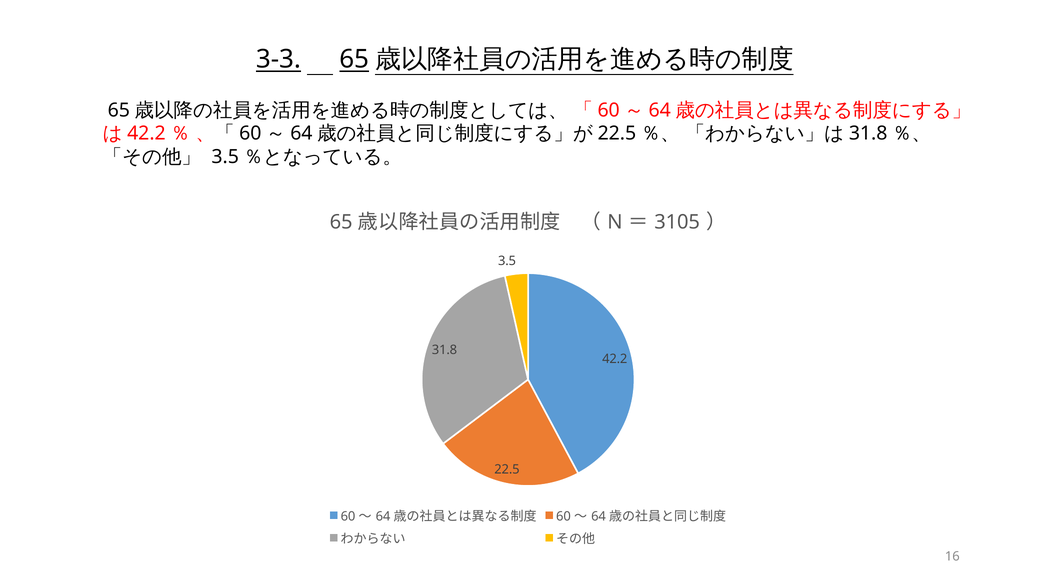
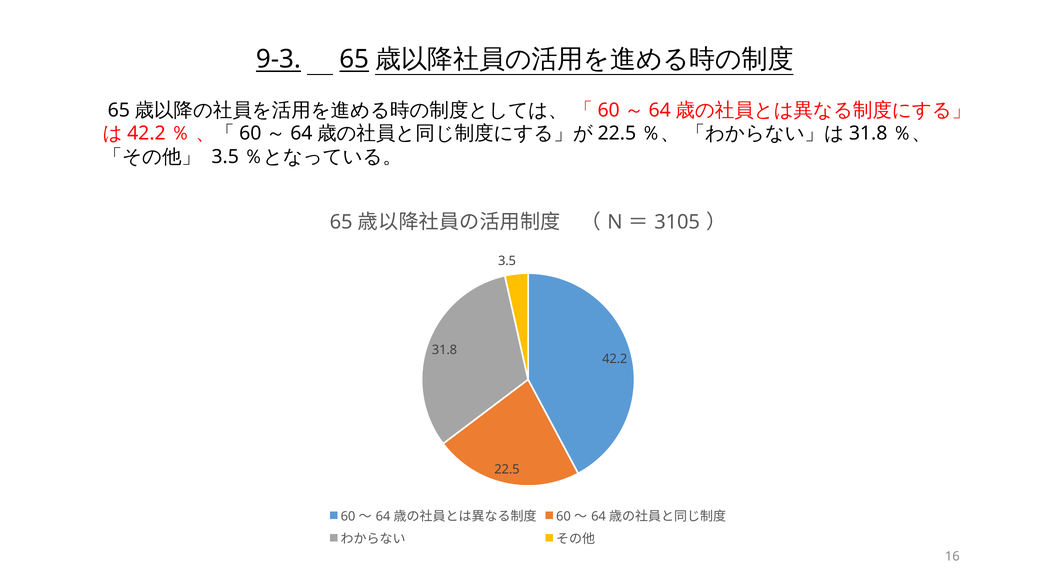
3-3: 3-3 -> 9-3 (278, 59)
